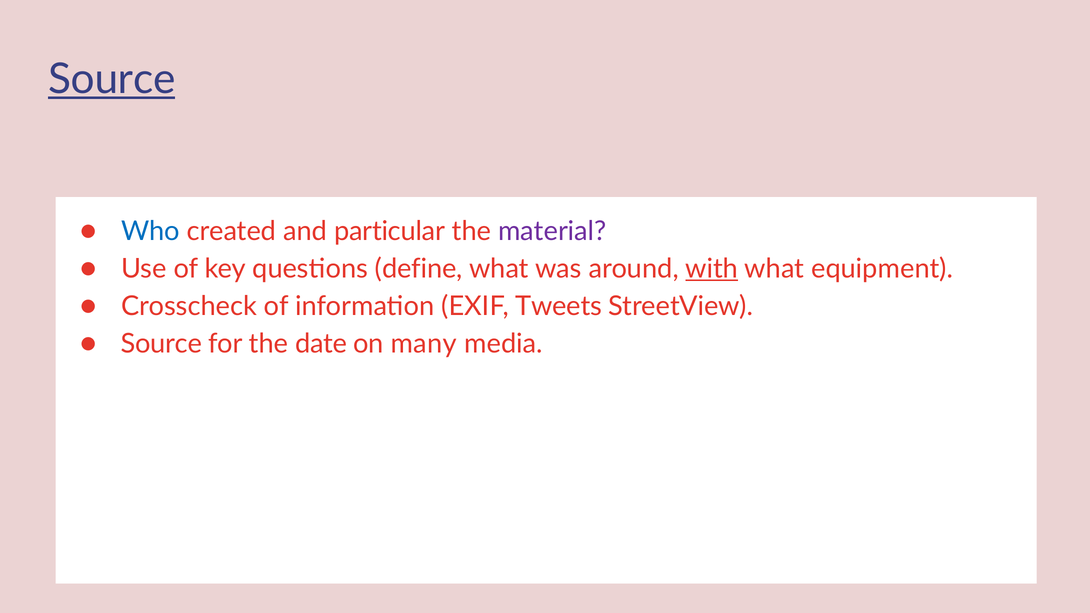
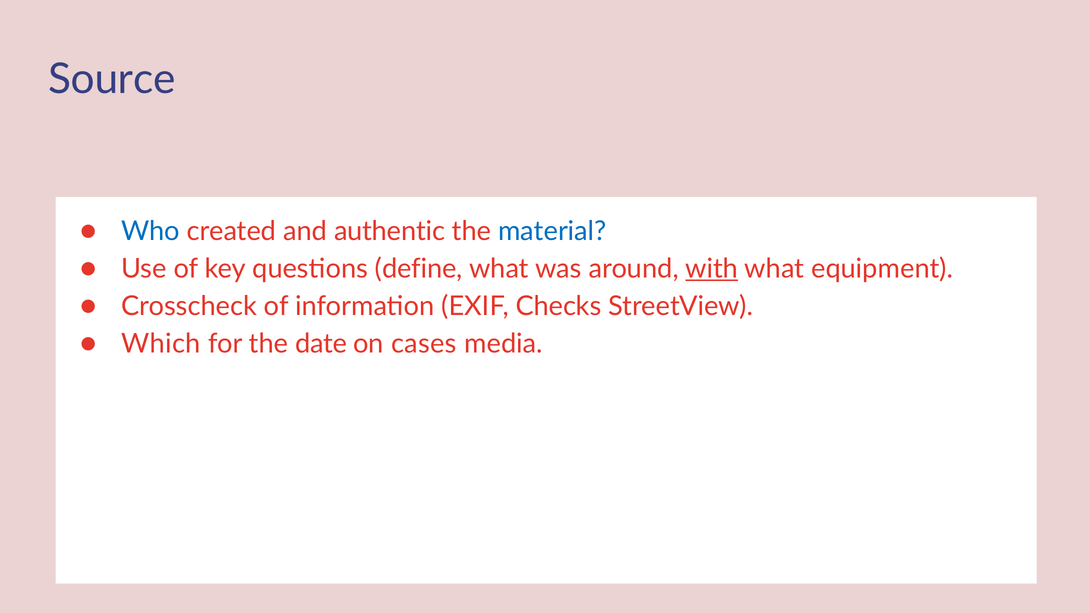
Source underline: present -> none (112, 79)
particular: particular -> authentic (390, 231)
material colour: purple -> blue (552, 231)
Tweets: Tweets -> Checks (559, 306)
Source: Source -> Which (161, 344)
many: many -> cases (424, 344)
